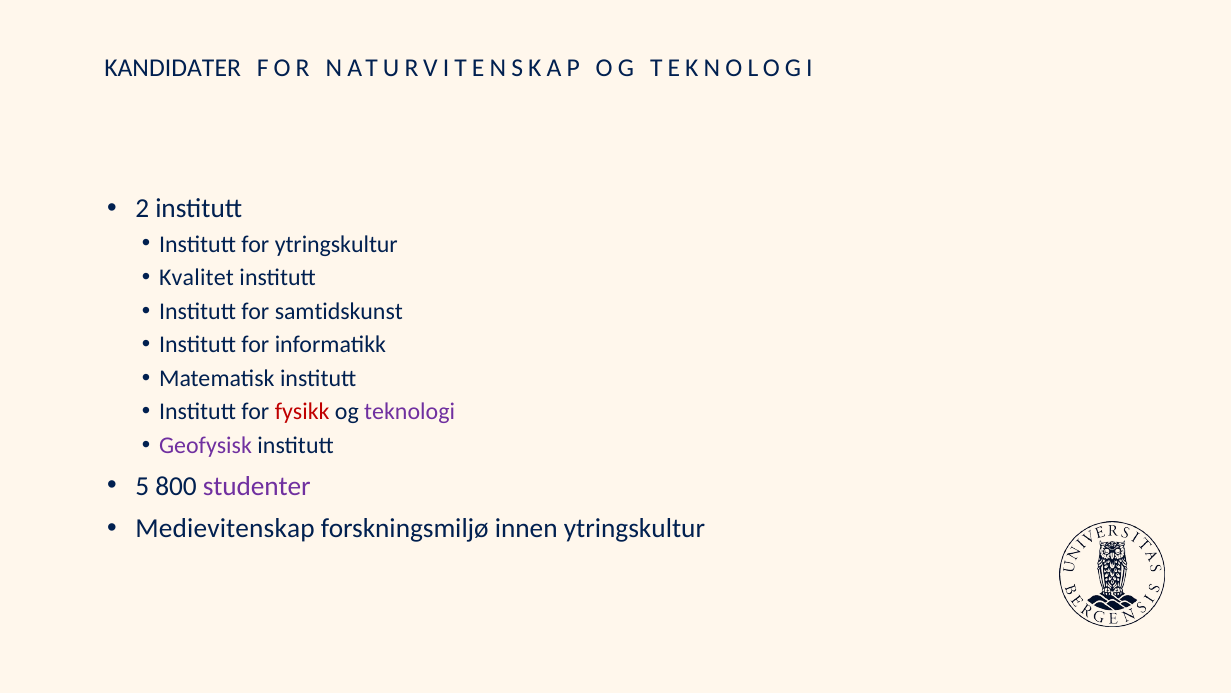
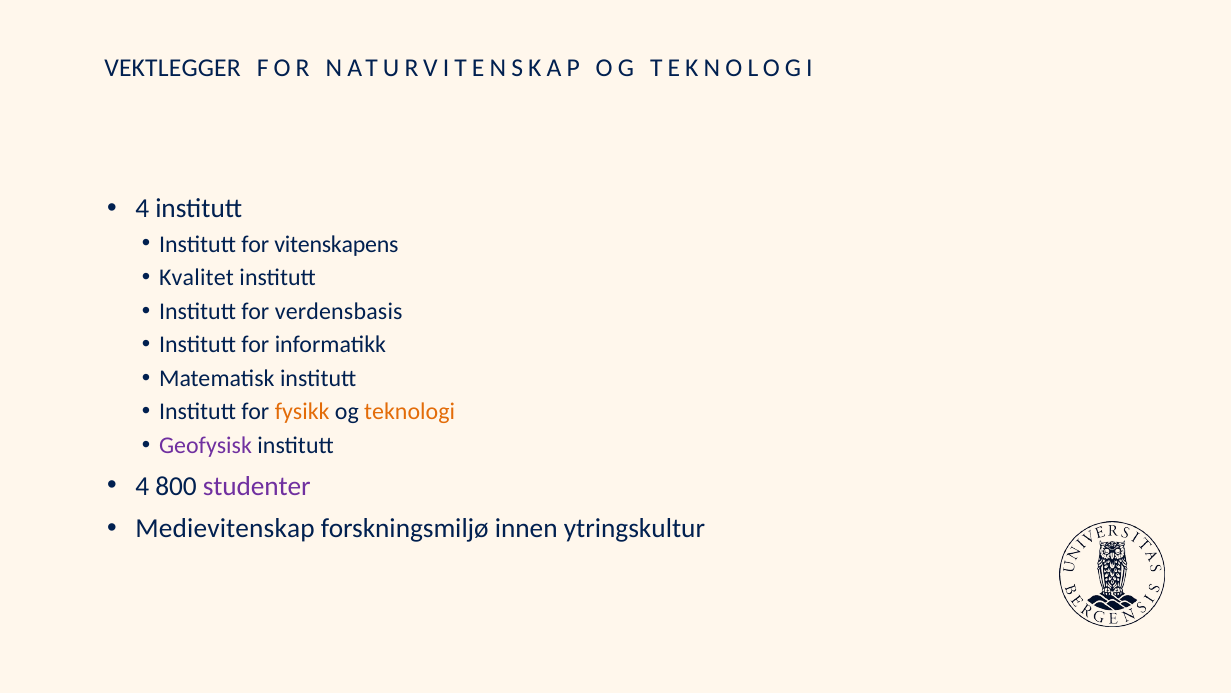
KANDIDATER: KANDIDATER -> VEKTLEGGER (173, 67)
2: 2 -> 4 (142, 209)
for ytringskultur: ytringskultur -> vitenskapens (336, 244)
samtidskunst: samtidskunst -> verdensbasis (339, 311)
fysikk colour: red -> orange (302, 412)
teknologi colour: purple -> orange (410, 412)
5: 5 -> 4 (142, 486)
